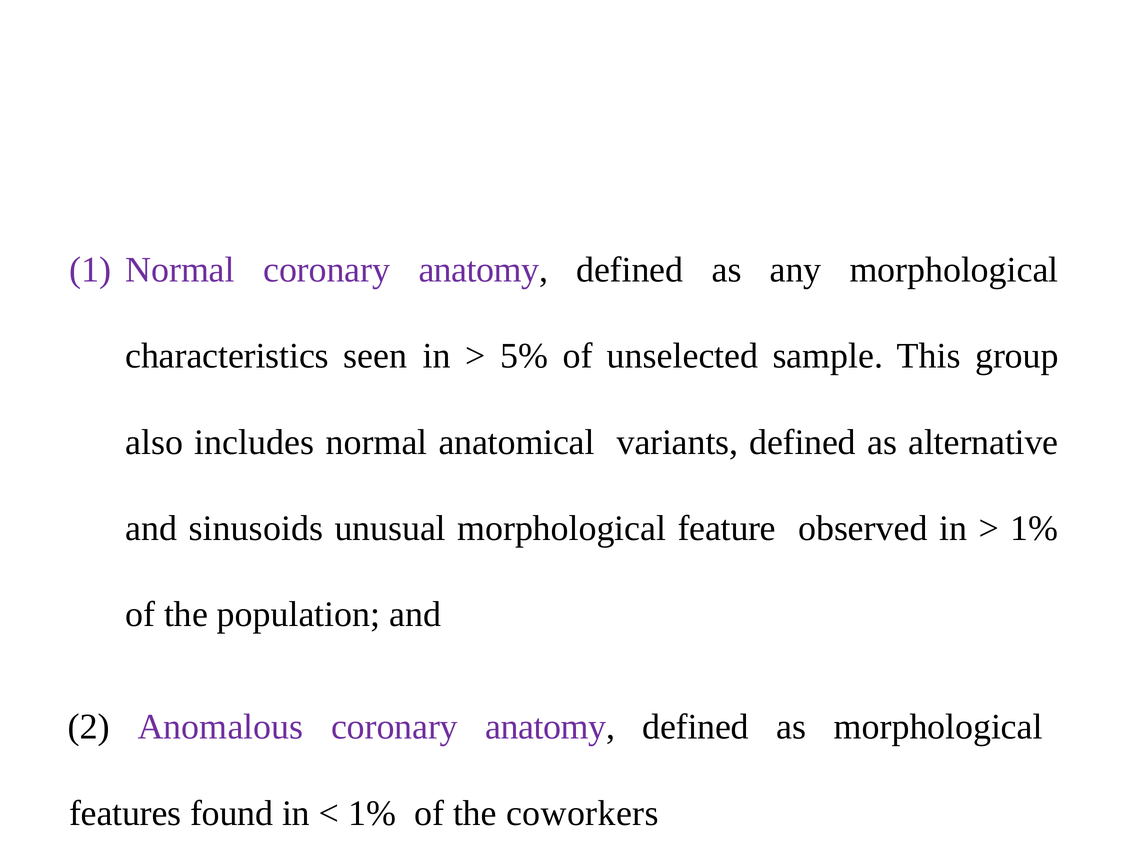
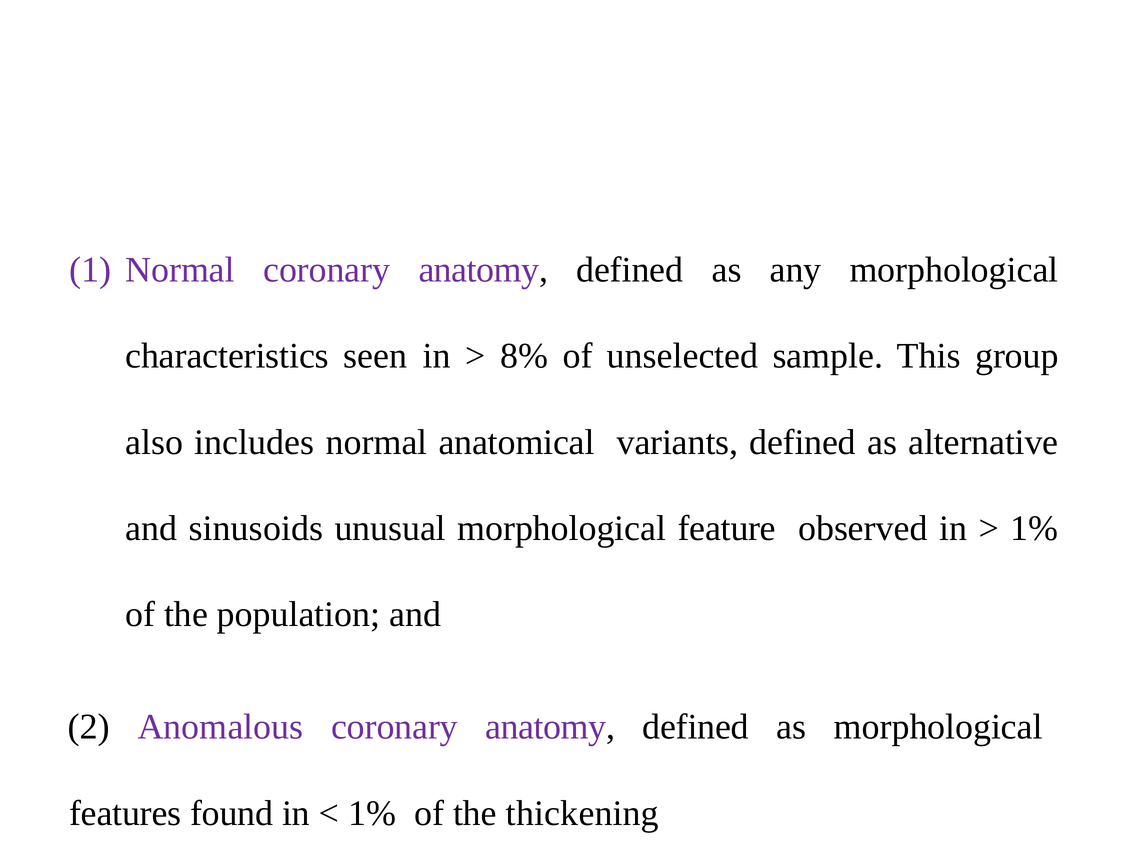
5%: 5% -> 8% (524, 356)
coworkers: coworkers -> thickening (582, 814)
